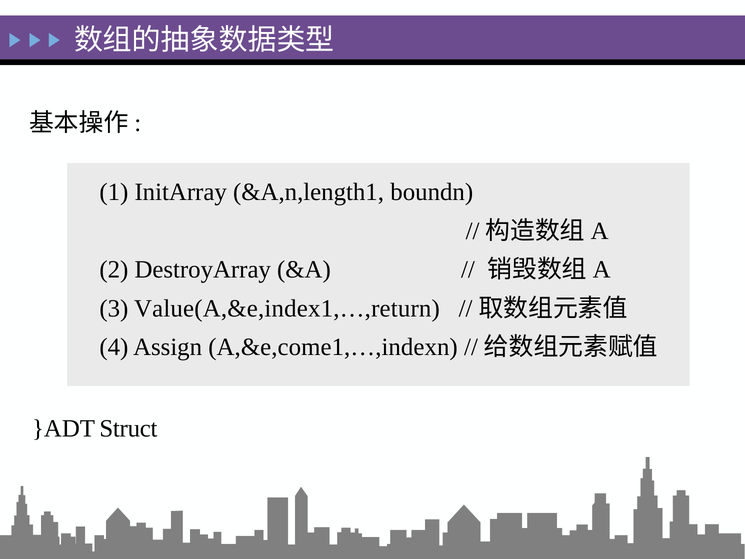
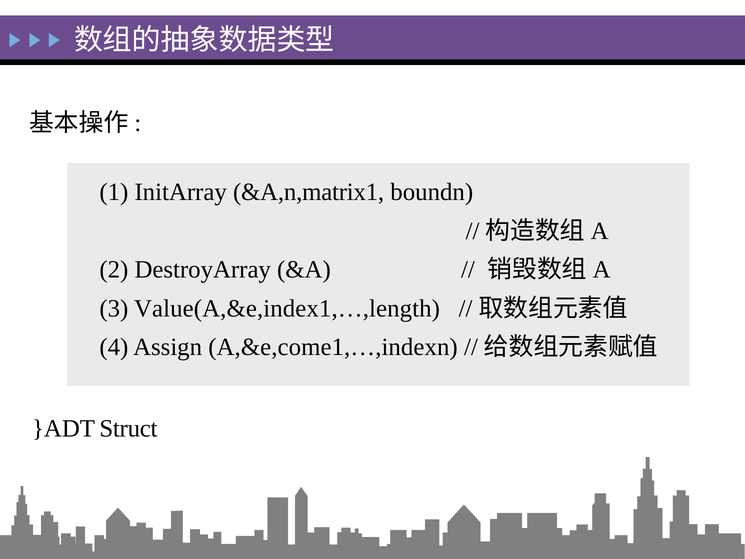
&A,n,length1: &A,n,length1 -> &A,n,matrix1 (309, 192)
Value(A,&e,index1,…,return: Value(A,&e,index1,…,return -> Value(A,&e,index1,…,length (287, 308)
